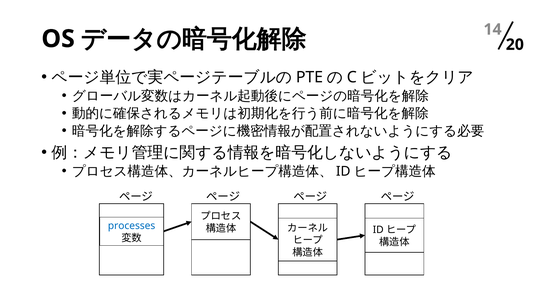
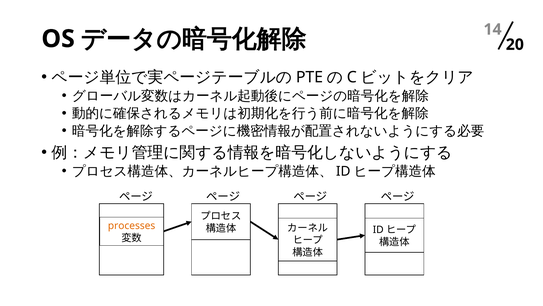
processes colour: blue -> orange (132, 225)
